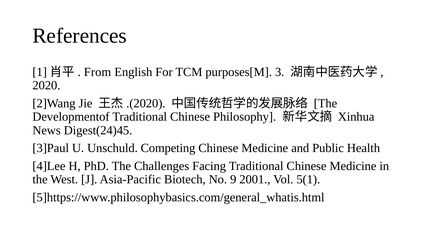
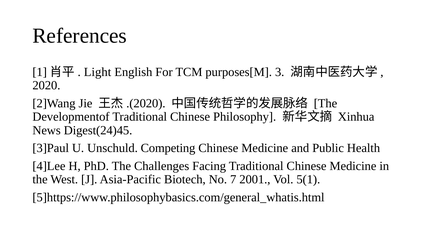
From: From -> Light (98, 72)
9: 9 -> 7 (233, 179)
